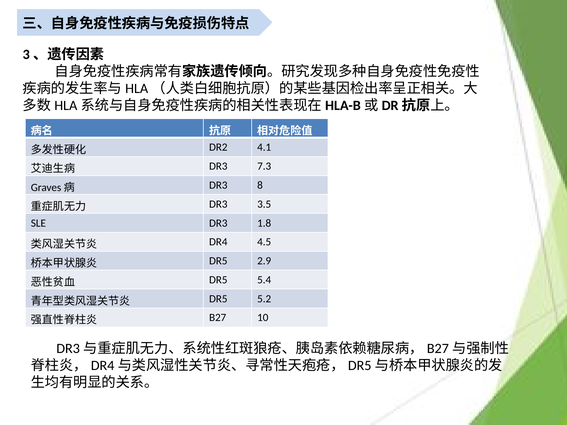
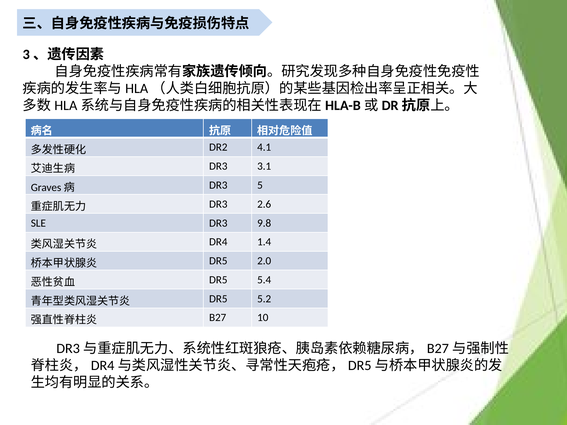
7.3: 7.3 -> 3.1 (264, 166)
8: 8 -> 5 (260, 185)
3.5: 3.5 -> 2.6 (264, 204)
1.8: 1.8 -> 9.8 (264, 223)
4.5: 4.5 -> 1.4 (264, 242)
2.9: 2.9 -> 2.0 (264, 261)
